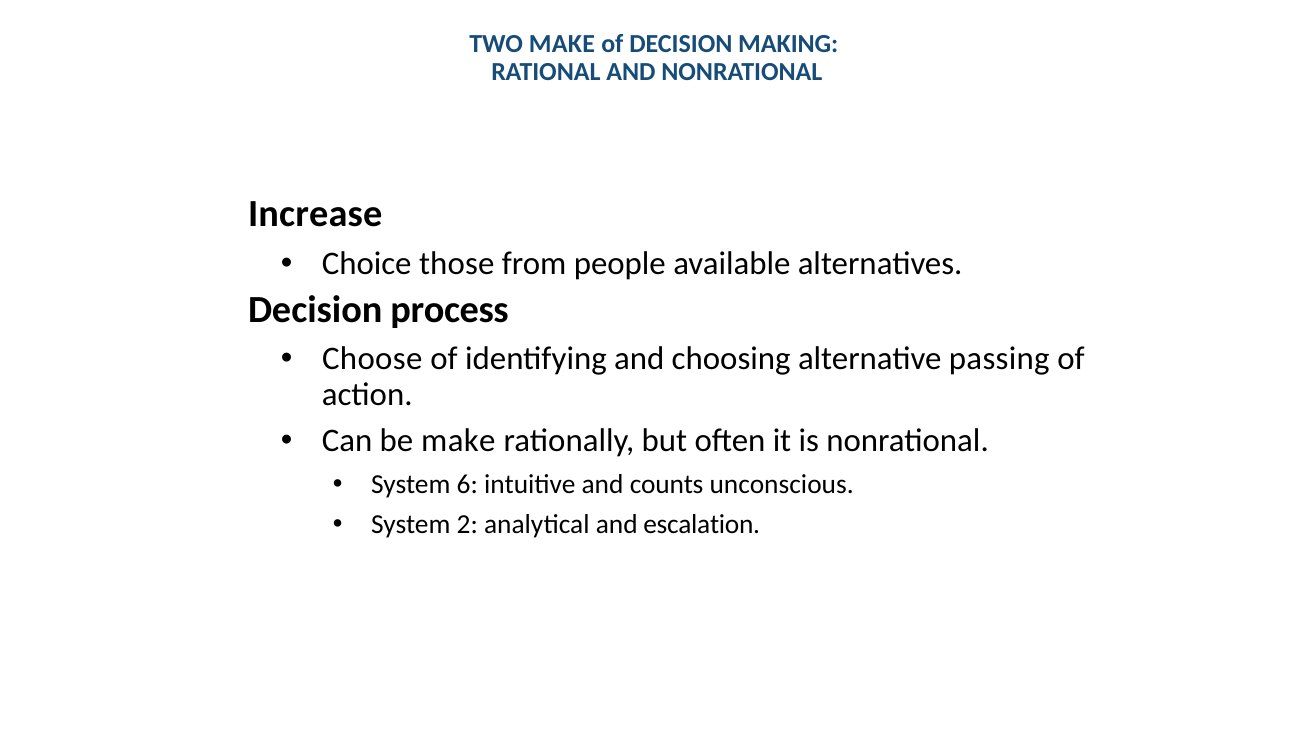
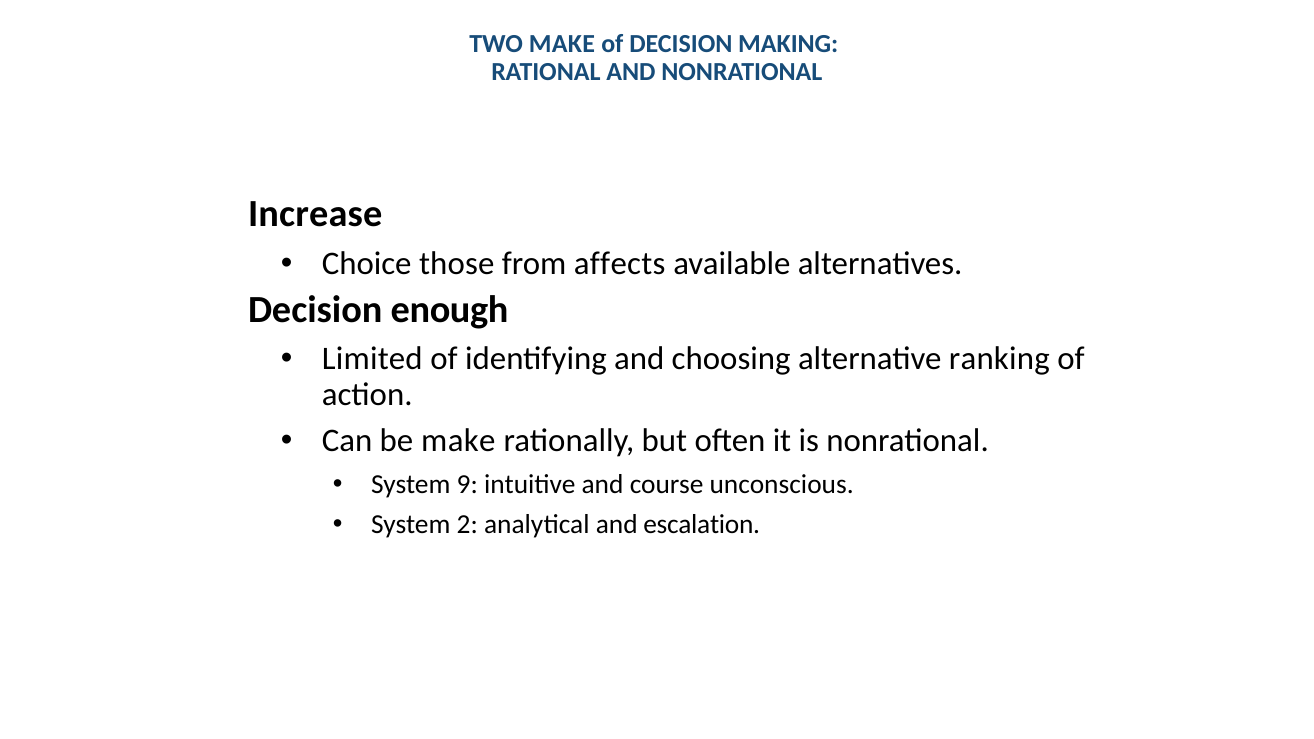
people: people -> affects (620, 264)
process: process -> enough (450, 310)
Choose: Choose -> Limited (372, 359)
passing: passing -> ranking (999, 359)
6: 6 -> 9 (467, 485)
counts: counts -> course (667, 485)
